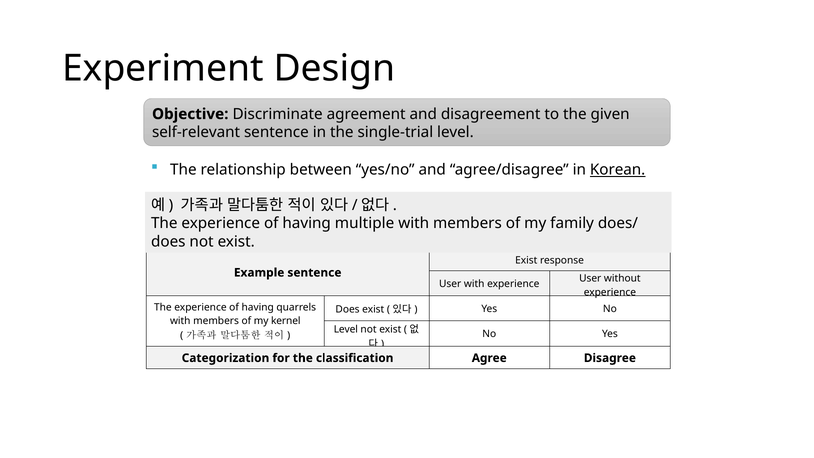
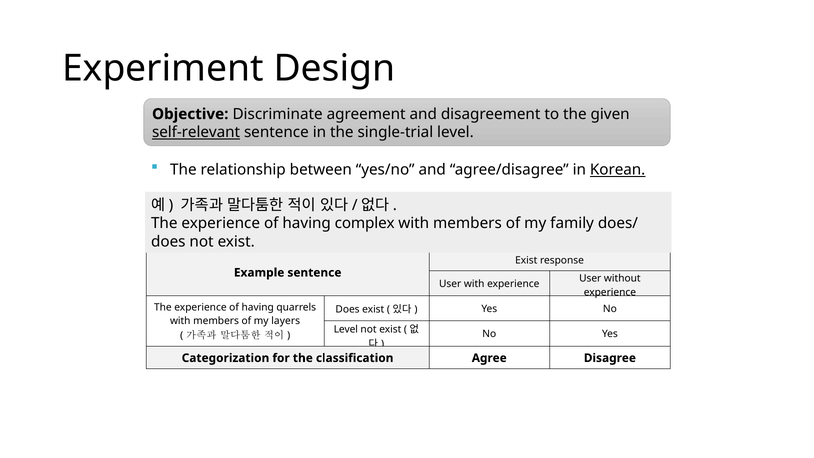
self-relevant underline: none -> present (196, 132)
multiple: multiple -> complex (365, 223)
kernel: kernel -> layers (286, 321)
